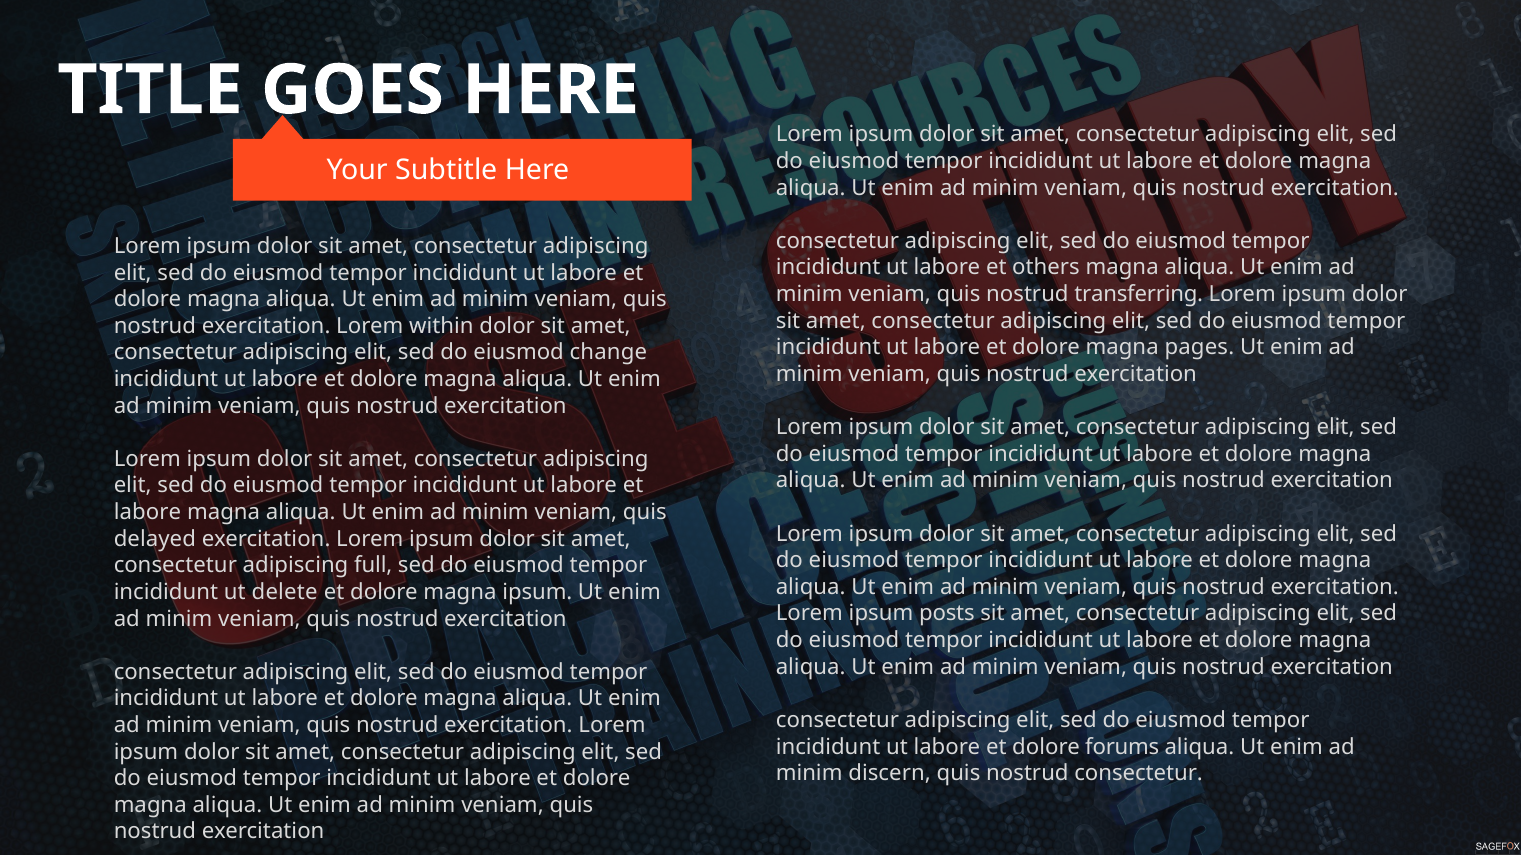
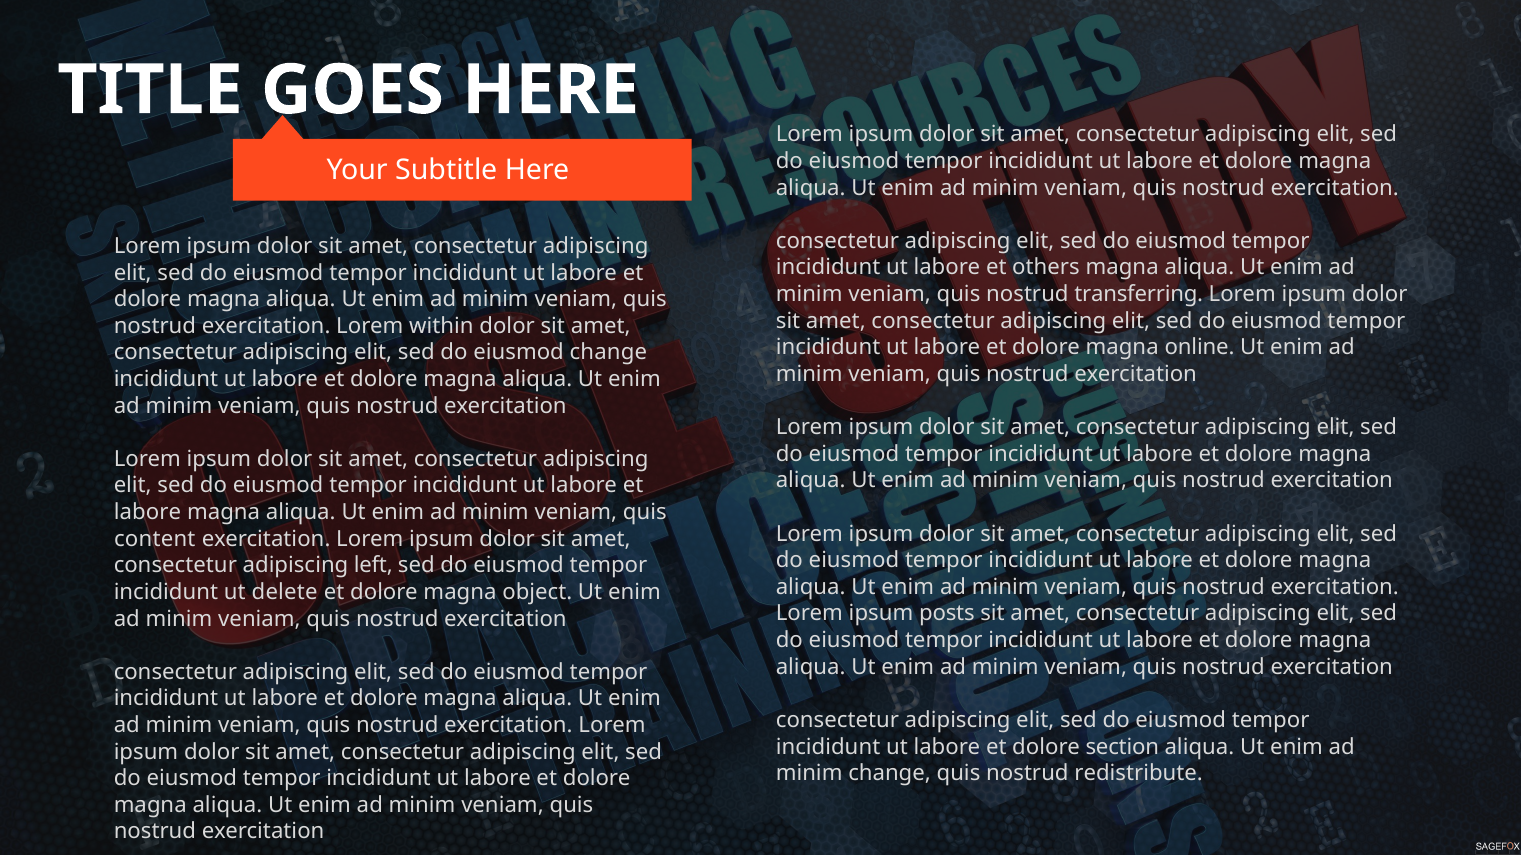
pages: pages -> online (1200, 348)
delayed: delayed -> content (155, 539)
full: full -> left (373, 566)
magna ipsum: ipsum -> object (537, 592)
forums: forums -> section (1122, 747)
minim discern: discern -> change (890, 774)
nostrud consectetur: consectetur -> redistribute (1139, 774)
